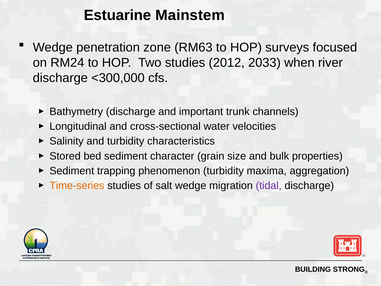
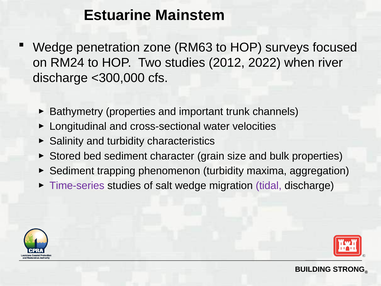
2033: 2033 -> 2022 (264, 63)
Bathymetry discharge: discharge -> properties (131, 111)
Time-series colour: orange -> purple (77, 186)
